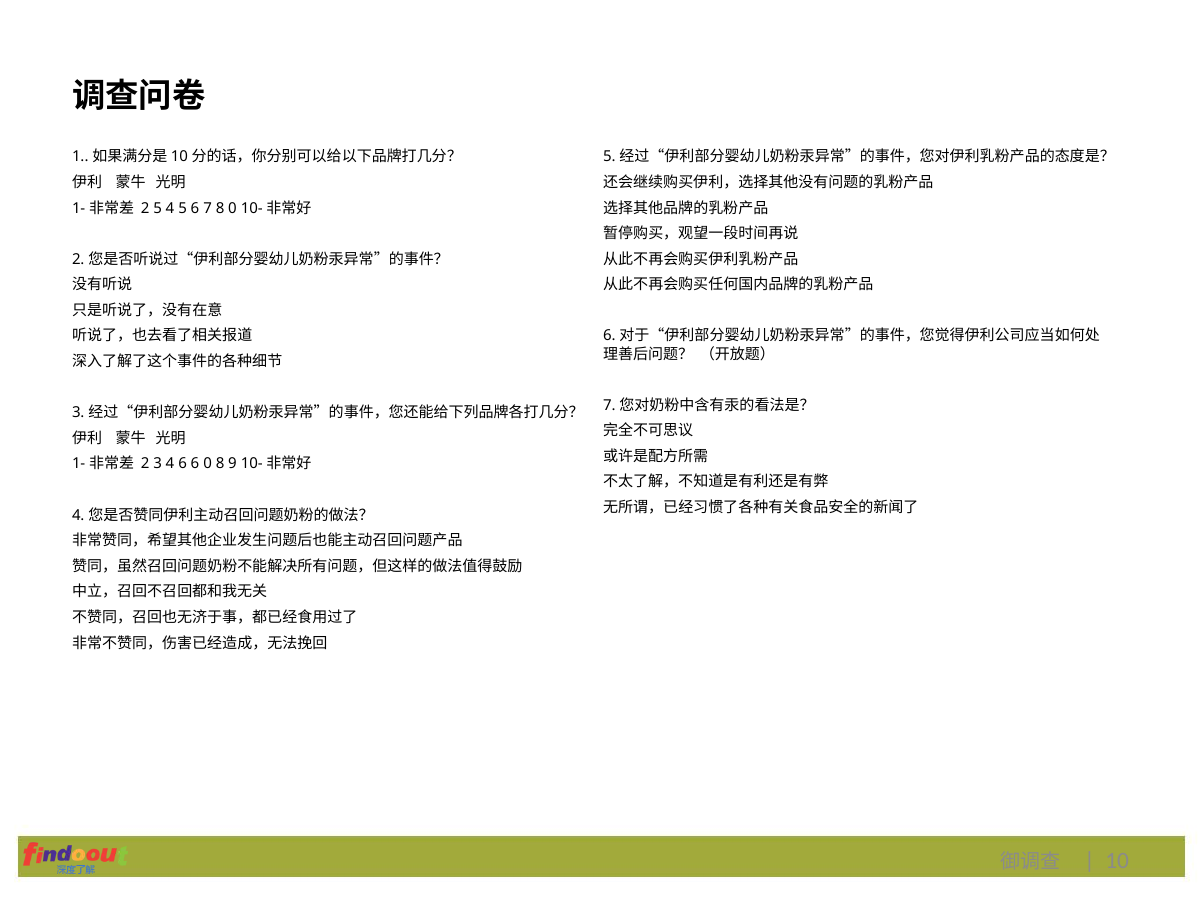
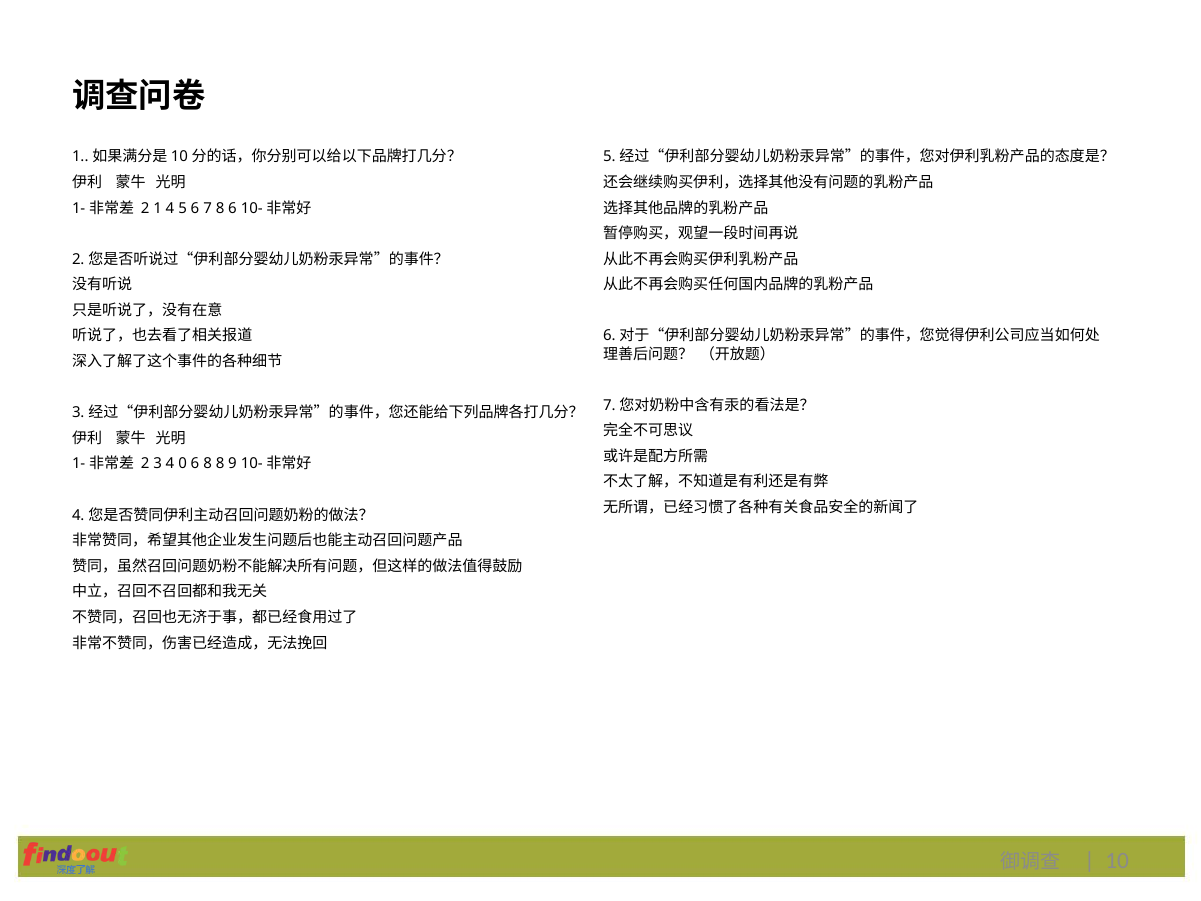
2 5: 5 -> 1 (158, 208)
8 0: 0 -> 6 (233, 208)
4 6: 6 -> 0 (183, 464)
6 0: 0 -> 8 (208, 464)
